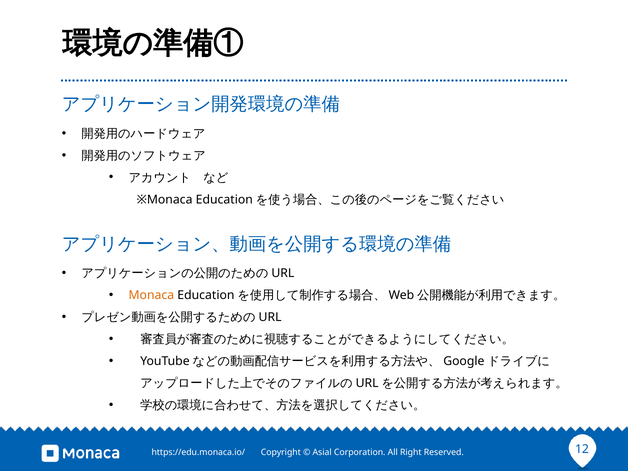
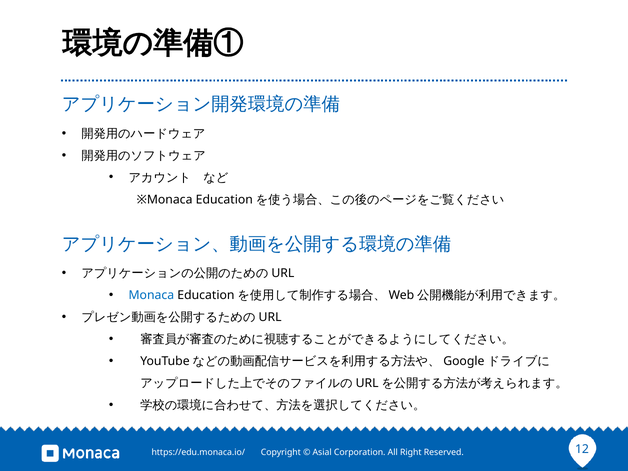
Monaca colour: orange -> blue (151, 295)
